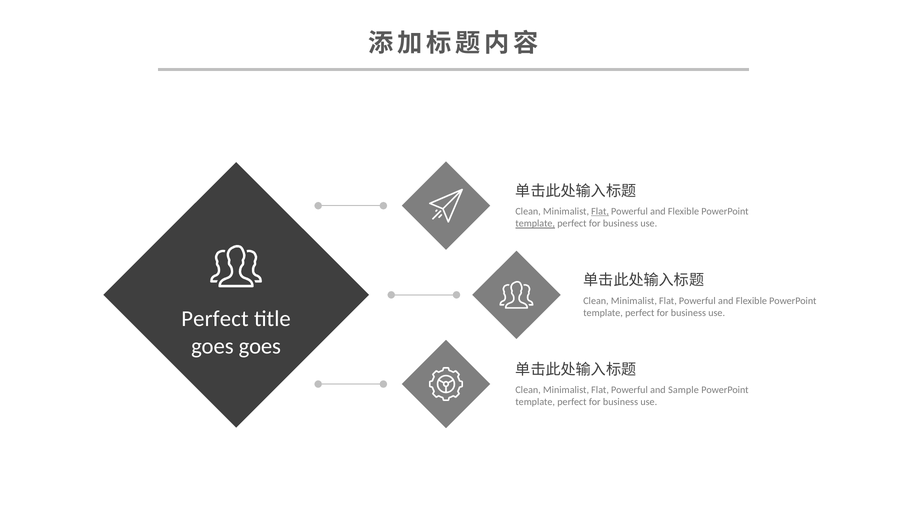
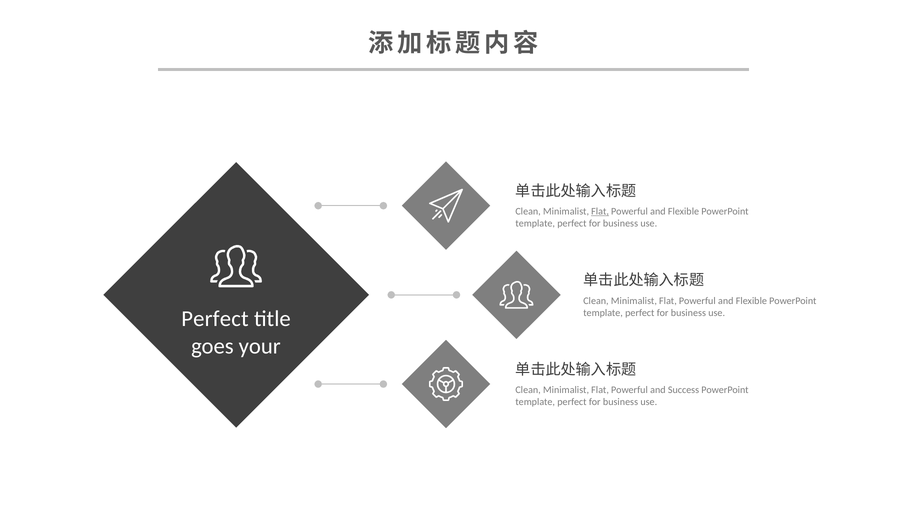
template underline: present -> none (535, 224)
goes goes: goes -> your (260, 346)
Sample: Sample -> Success (684, 390)
